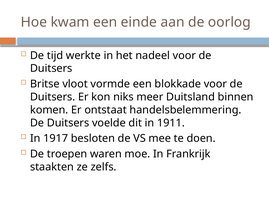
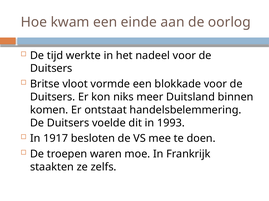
1911: 1911 -> 1993 (171, 123)
